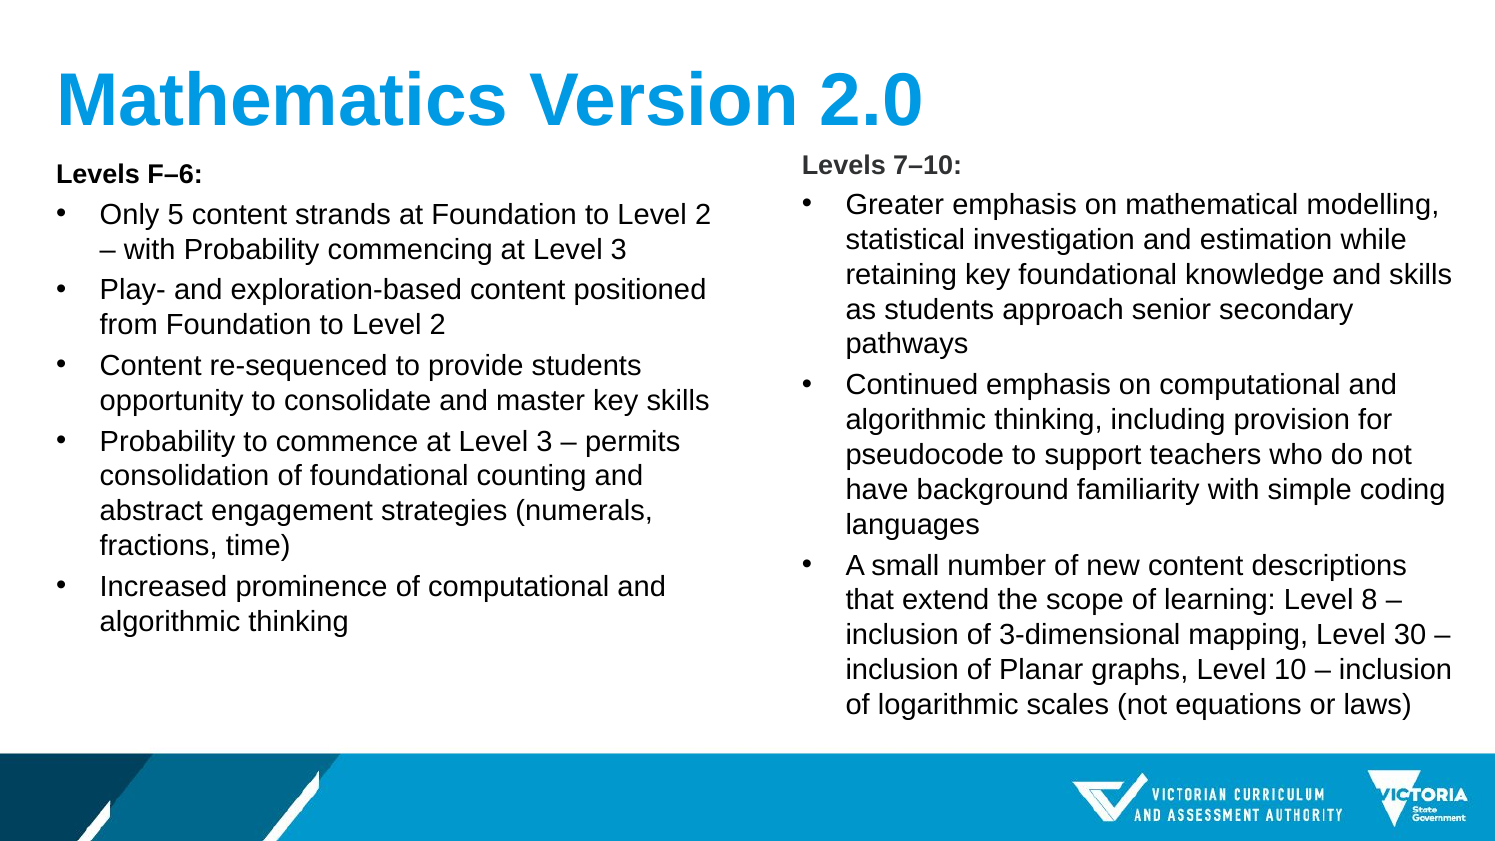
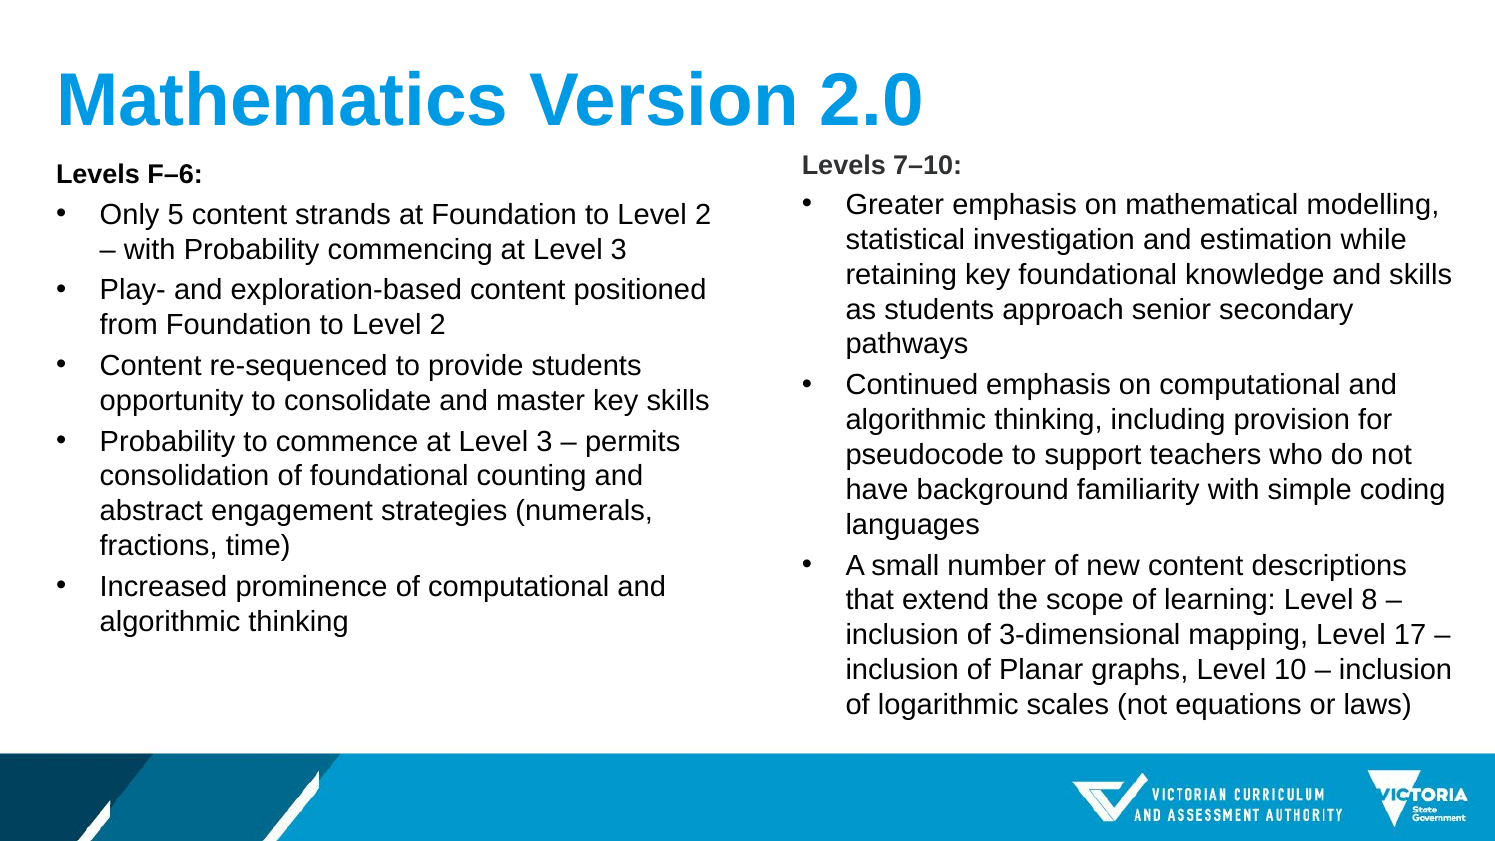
30: 30 -> 17 (1410, 635)
